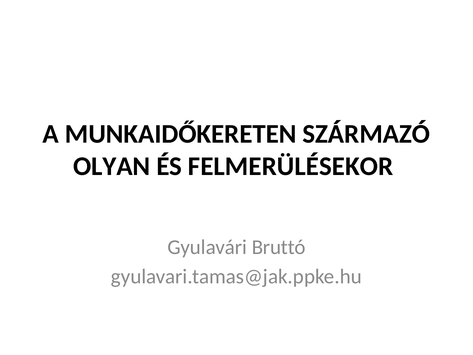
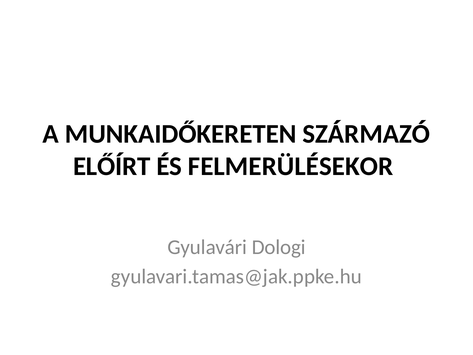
OLYAN: OLYAN -> ELŐÍRT (112, 166)
Bruttó: Bruttó -> Dologi (279, 247)
